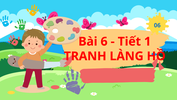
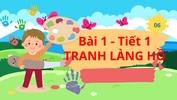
Bài 6: 6 -> 1 (104, 41)
